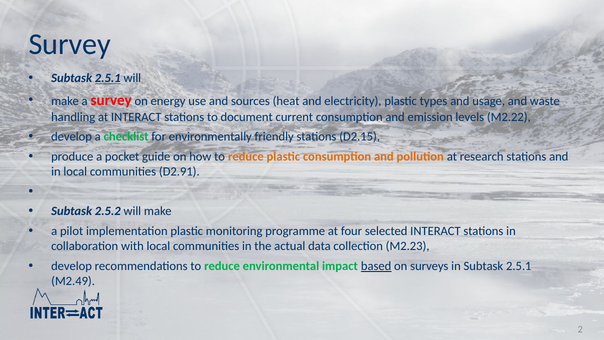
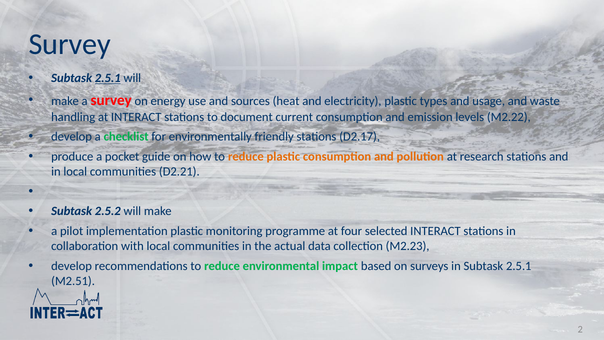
D2.15: D2.15 -> D2.17 (360, 137)
D2.91: D2.91 -> D2.21 (179, 172)
based underline: present -> none (376, 266)
M2.49: M2.49 -> M2.51 (73, 281)
